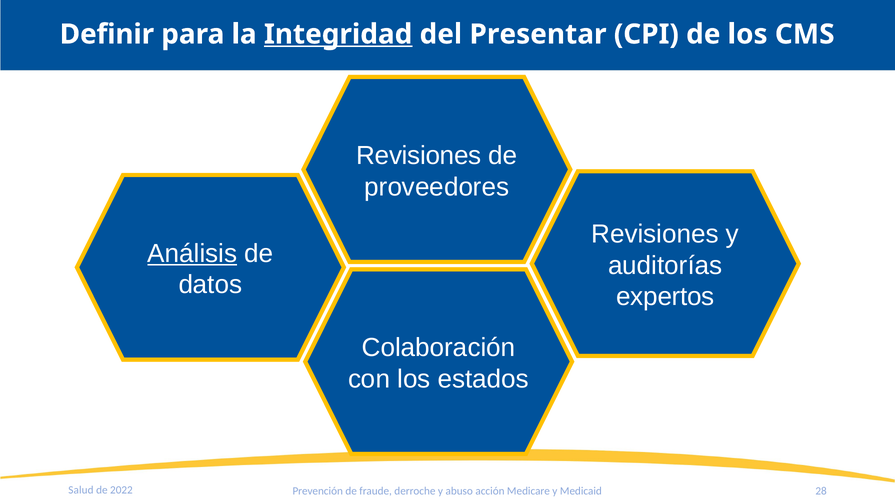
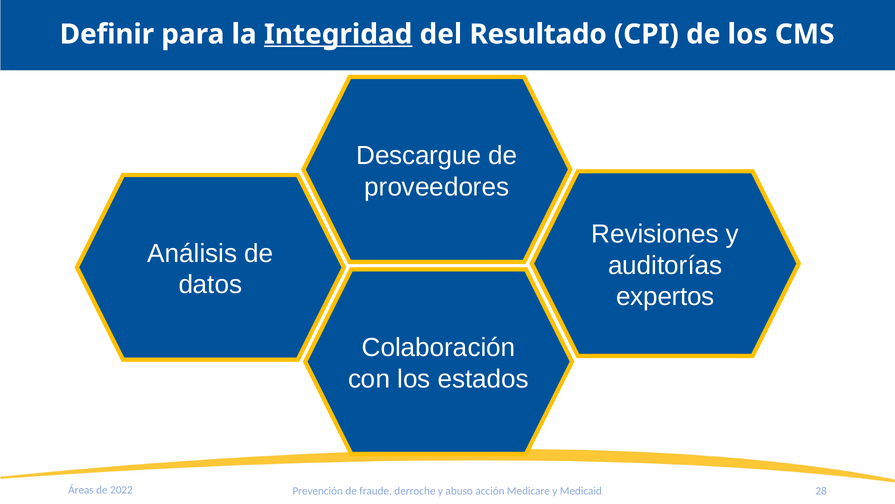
Presentar: Presentar -> Resultado (538, 34)
Revisiones: Revisiones -> Descargue (419, 155)
Análisis underline: present -> none (192, 253)
Salud: Salud -> Áreas (81, 489)
